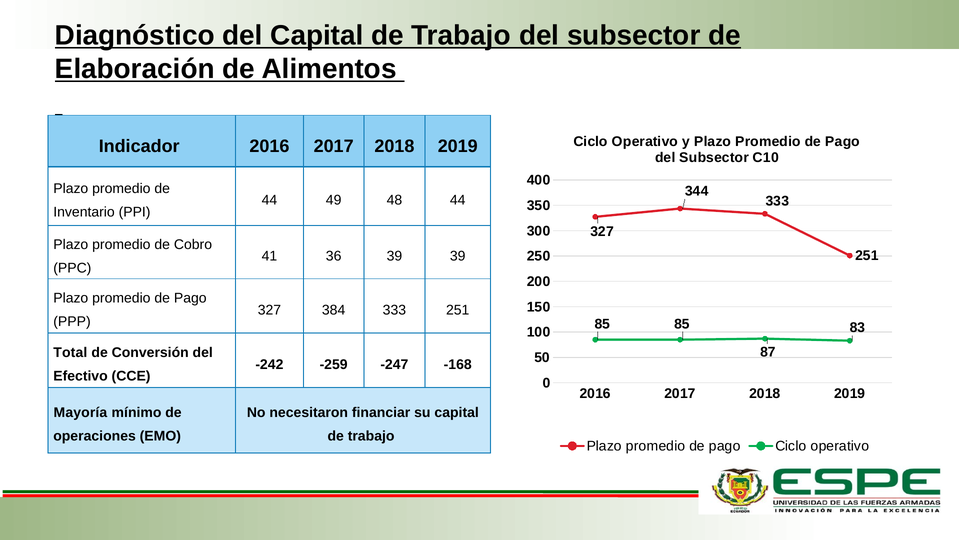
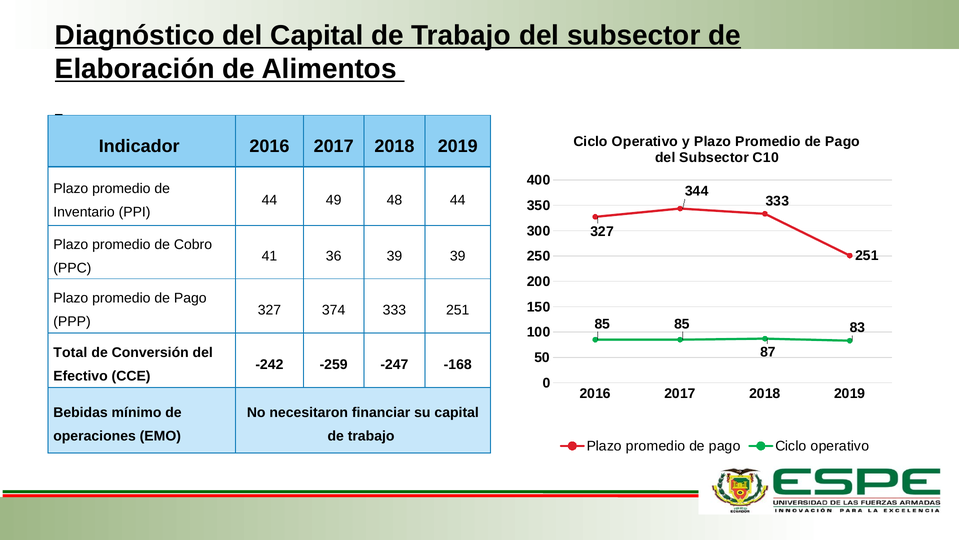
384: 384 -> 374 (334, 310)
Mayoría: Mayoría -> Bebidas (81, 412)
